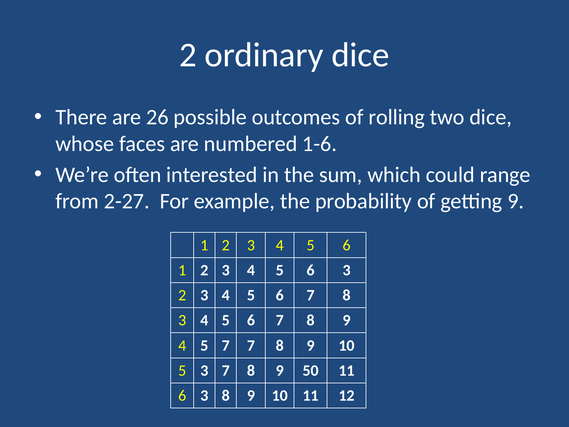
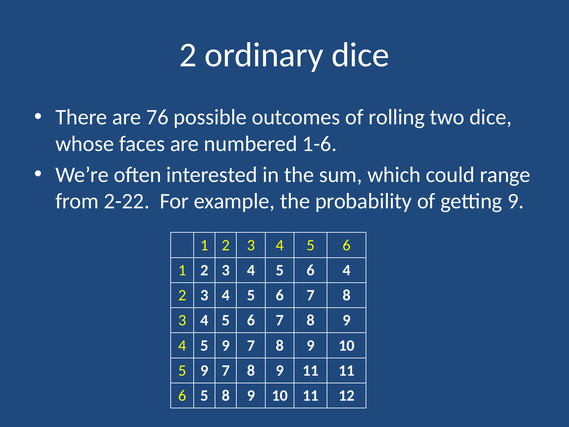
26: 26 -> 76 (157, 117)
2-27: 2-27 -> 2-22 (127, 201)
5 6 3: 3 -> 4 (347, 270)
4 5 7: 7 -> 9 (226, 345)
3: 3 -> 9 (204, 370)
9 50: 50 -> 11 (311, 370)
3: 3 -> 5 (204, 395)
